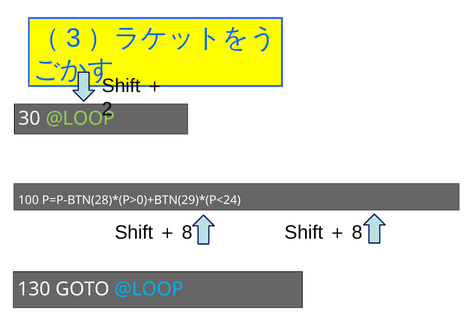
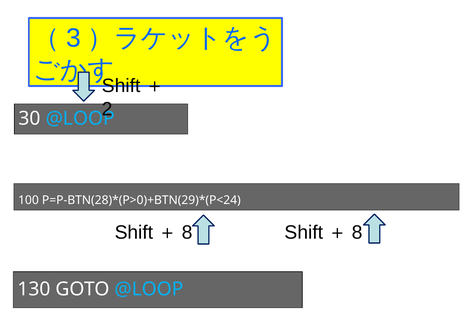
@LOOP colour: light green -> light blue (80, 118)
